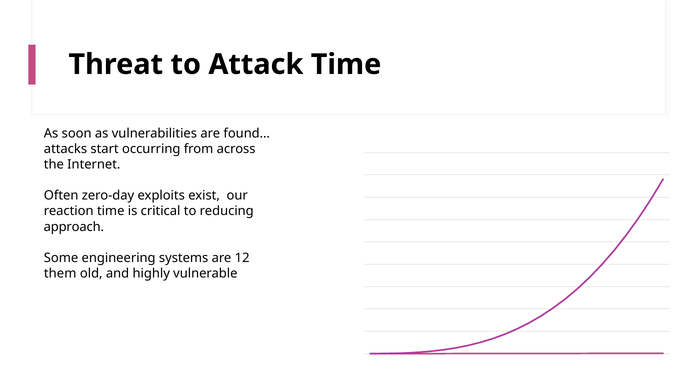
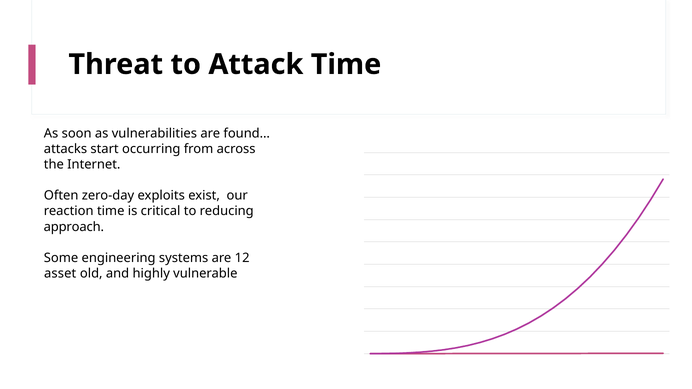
them: them -> asset (60, 274)
